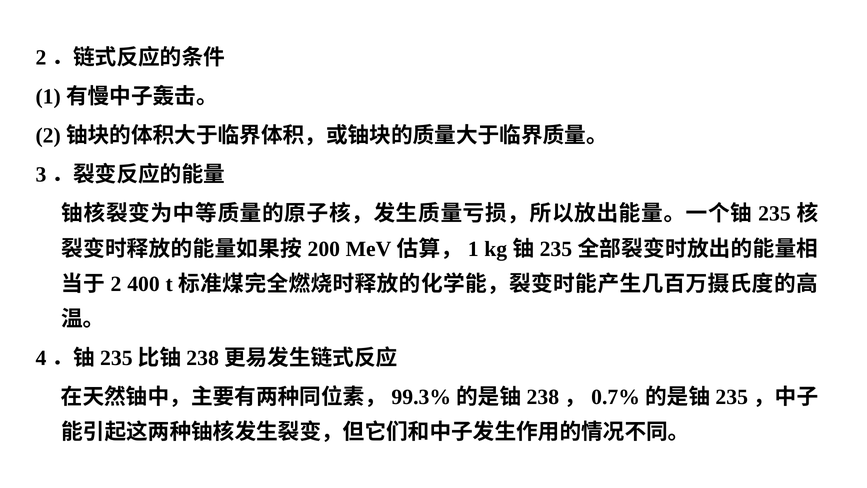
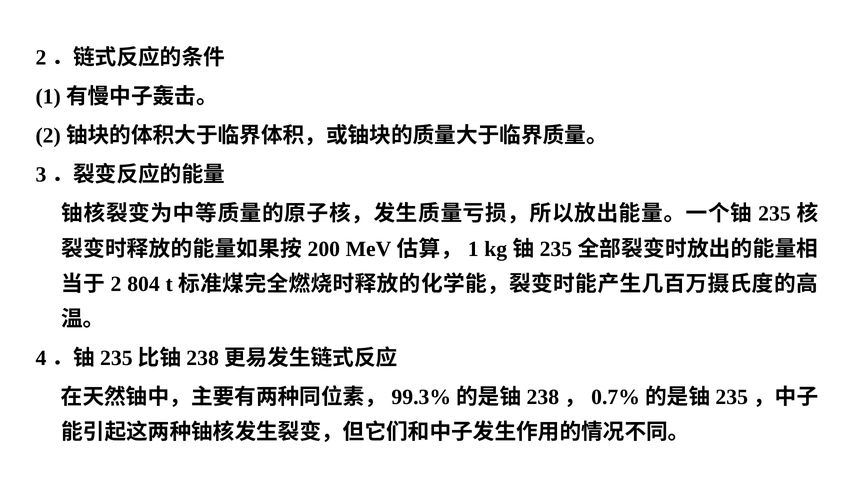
400: 400 -> 804 (144, 284)
